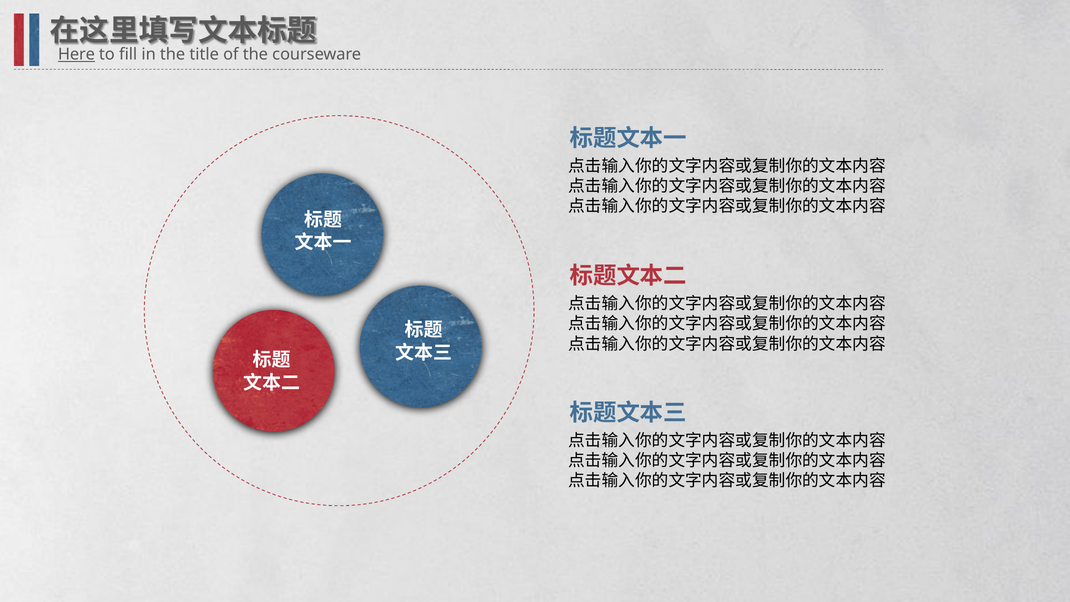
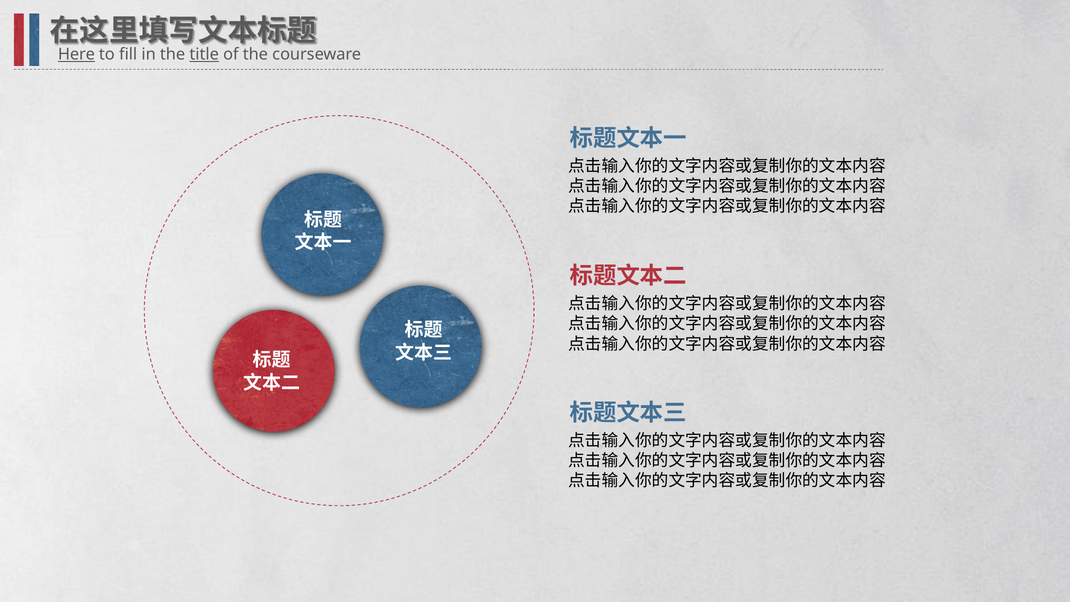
title underline: none -> present (204, 54)
